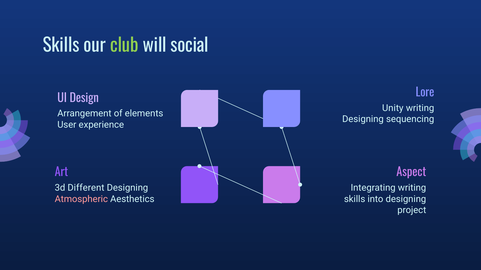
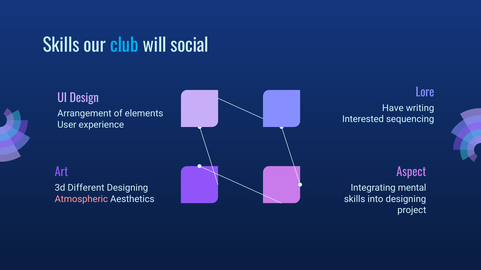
club colour: light green -> light blue (124, 46)
Unity: Unity -> Have (393, 108)
Designing: Designing -> Interested (363, 119)
Integrating writing: writing -> mental (412, 188)
